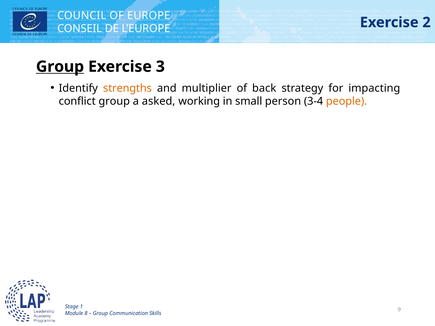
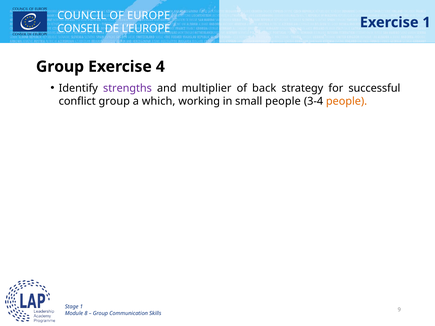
Exercise 2: 2 -> 1 (427, 22)
Group underline: present -> none (60, 67)
3: 3 -> 4 (160, 67)
strengths colour: orange -> purple (127, 88)
impacting: impacting -> successful (374, 88)
asked: asked -> which (159, 101)
small person: person -> people (283, 101)
